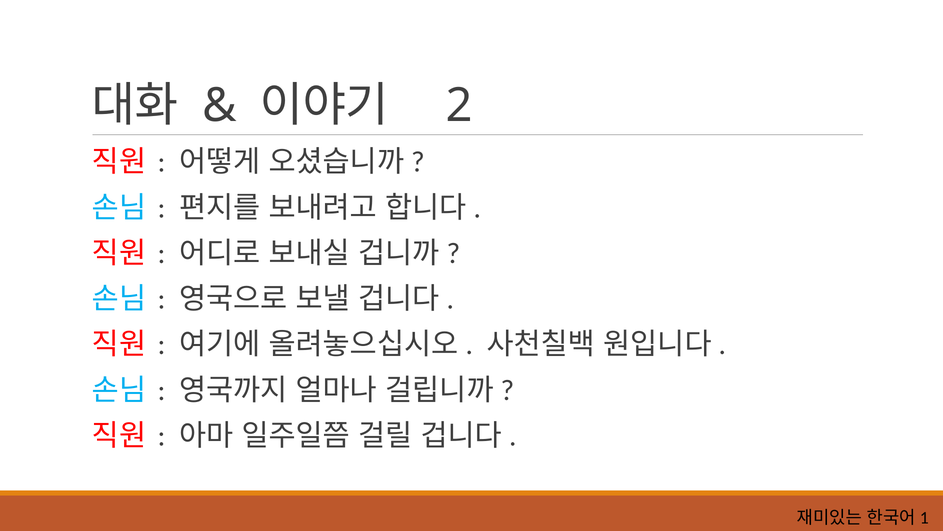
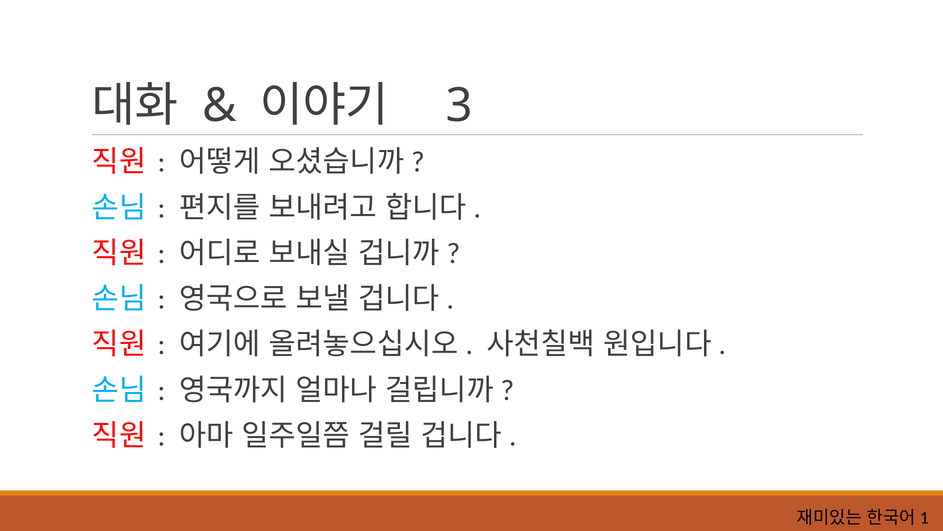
2: 2 -> 3 (459, 106)
